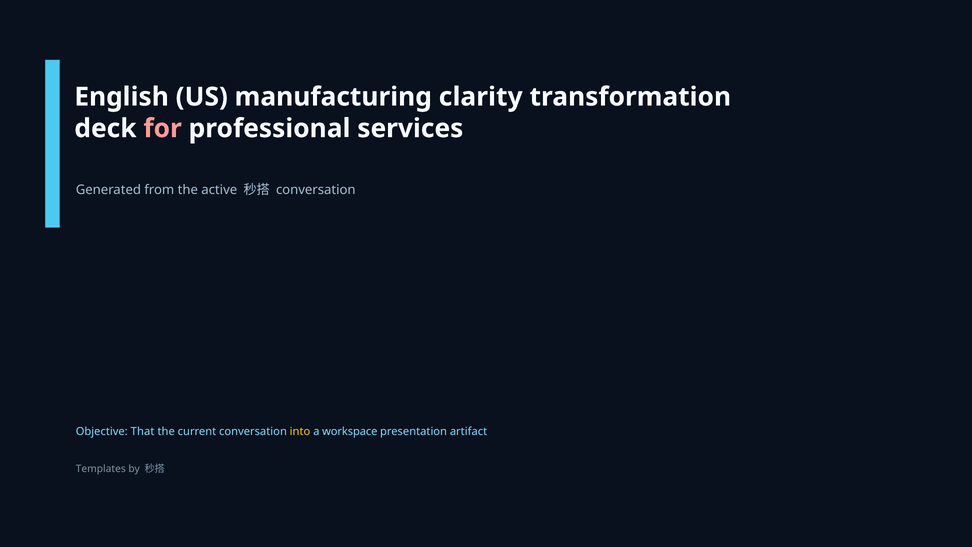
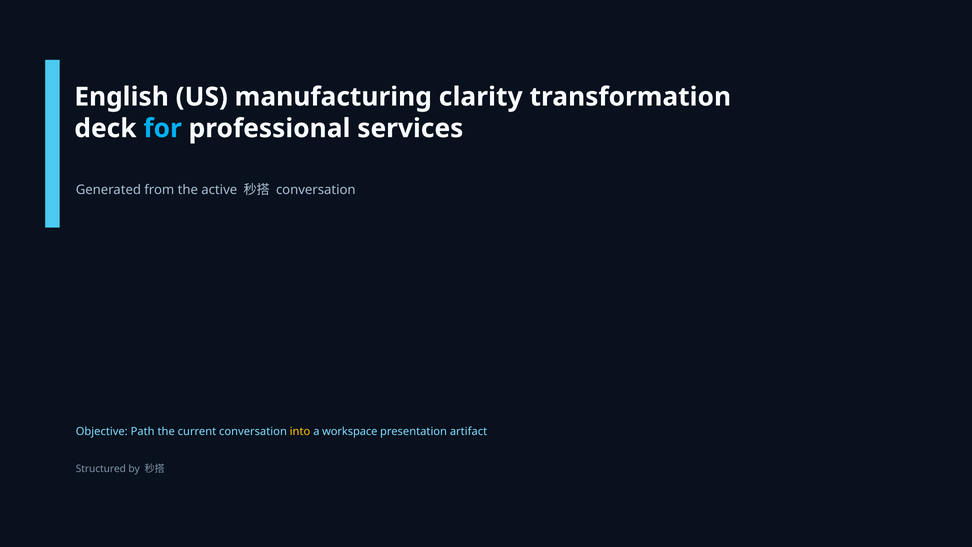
for colour: pink -> light blue (163, 128)
That: That -> Path (143, 432)
Templates: Templates -> Structured (101, 469)
